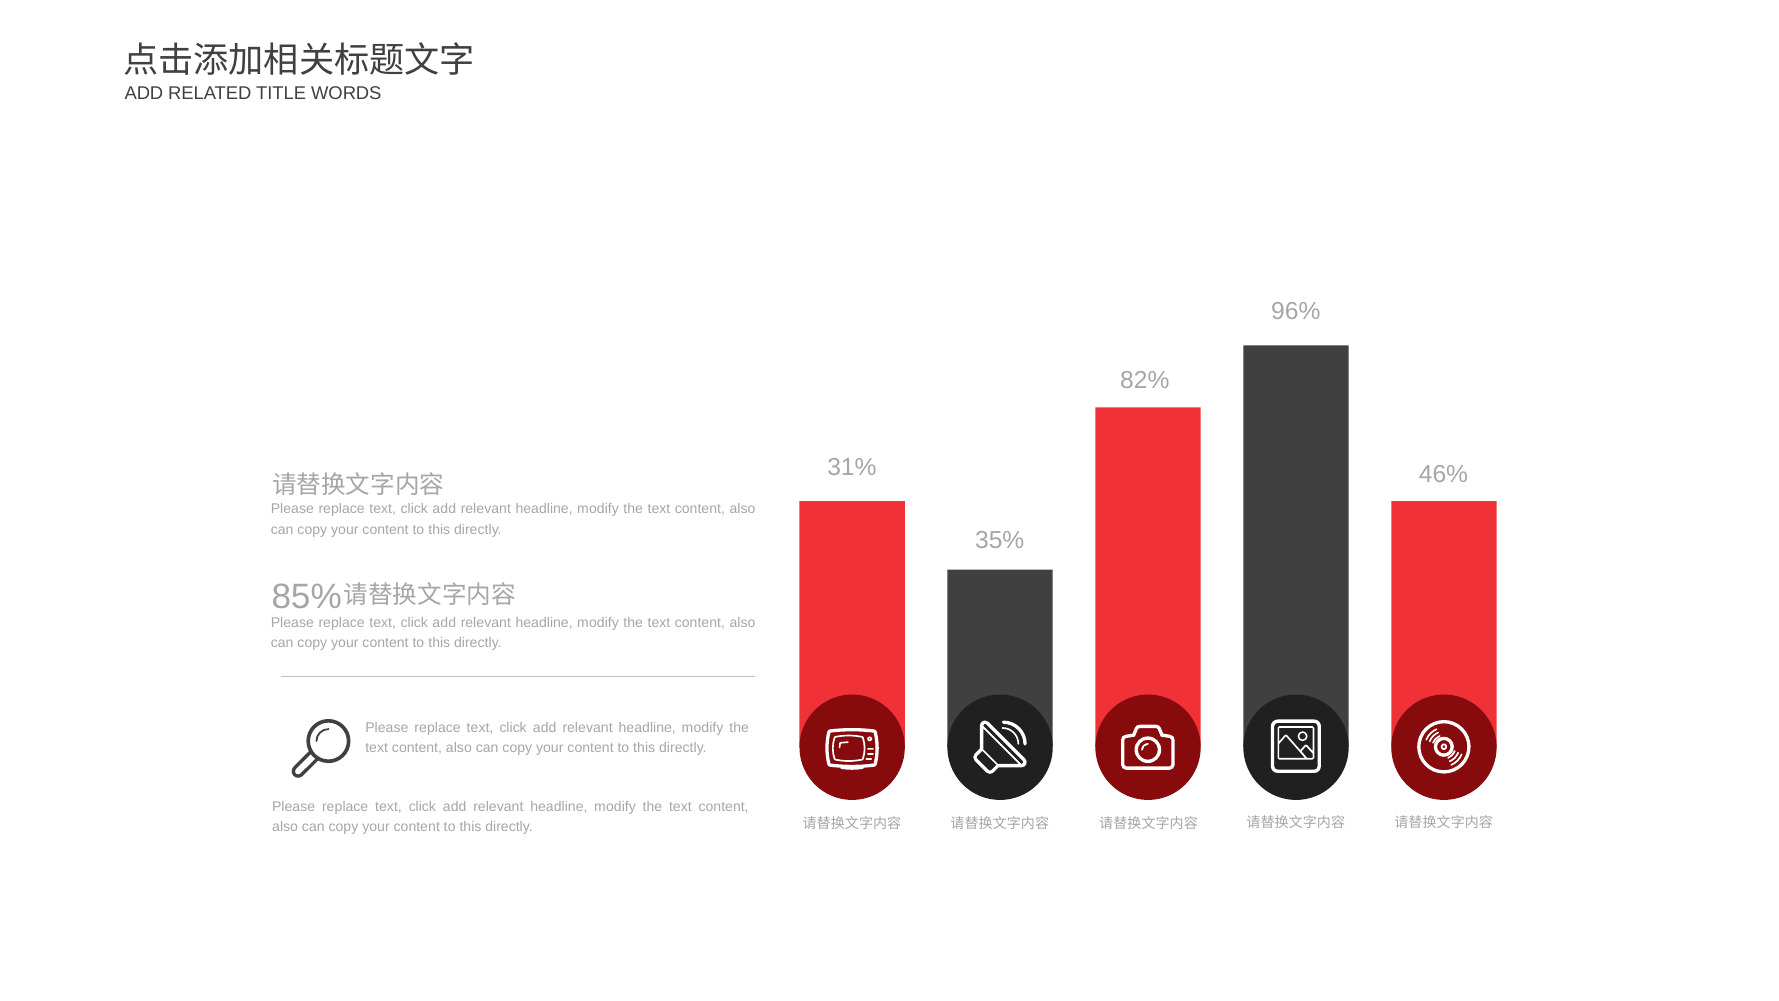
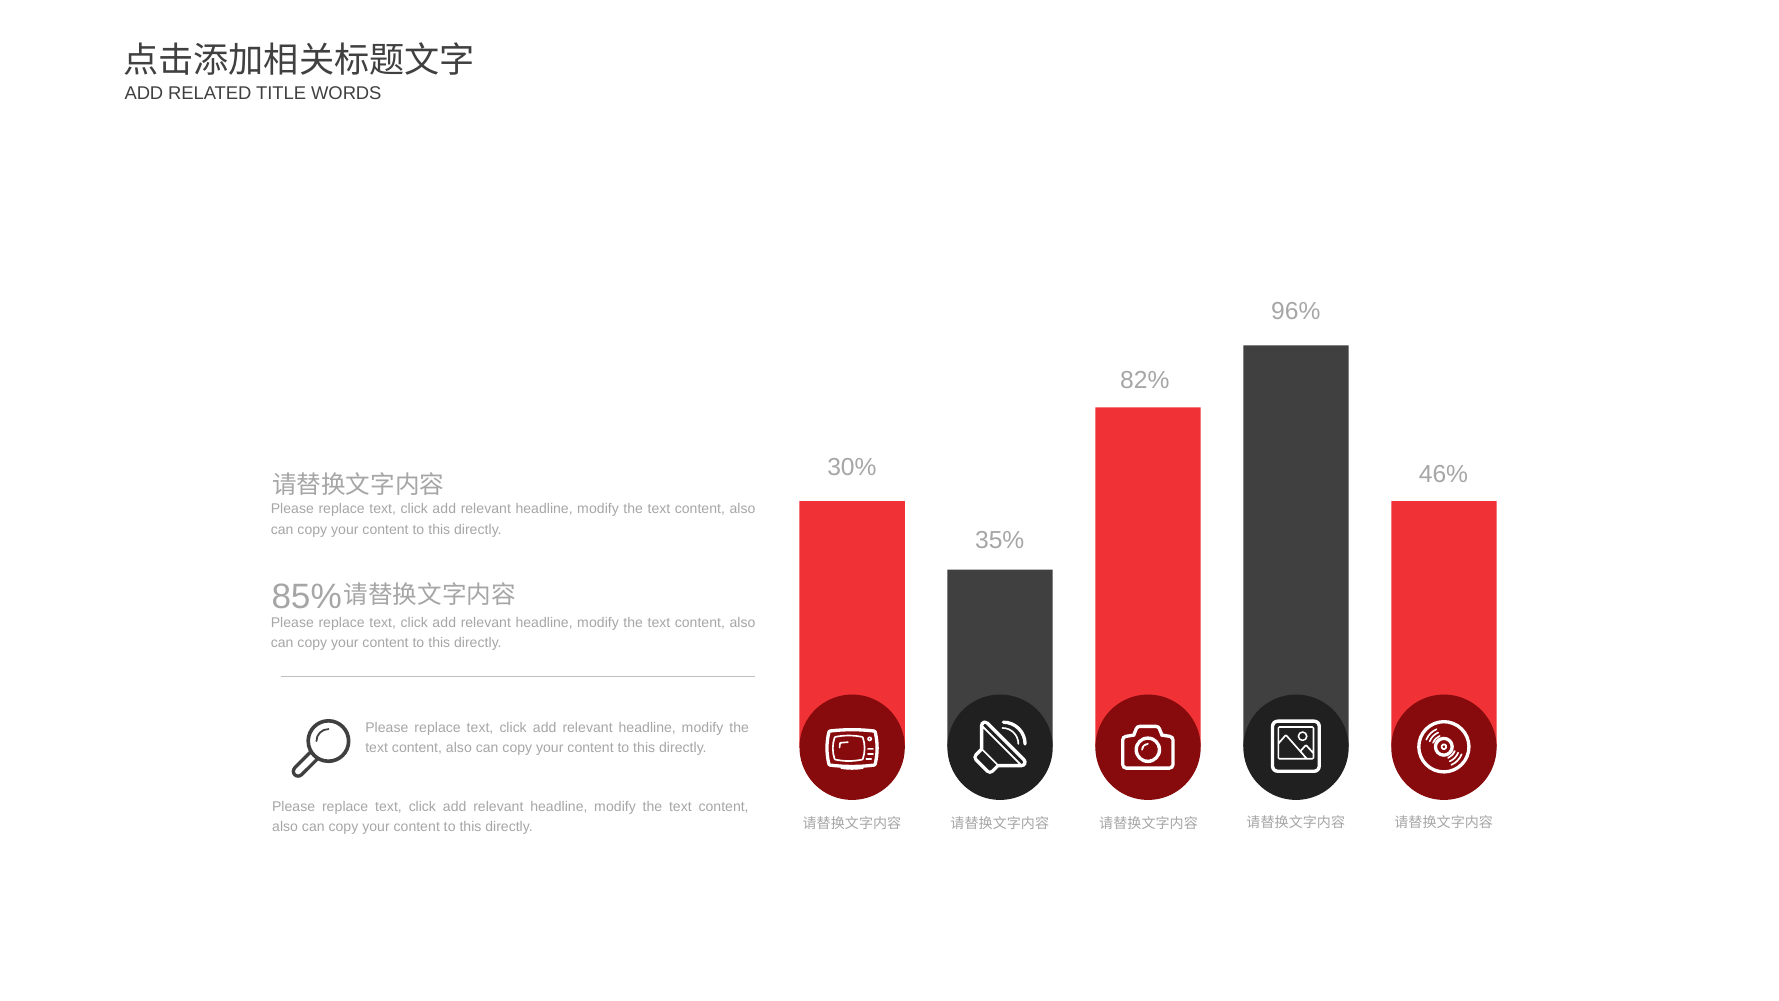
31%: 31% -> 30% (852, 467)
